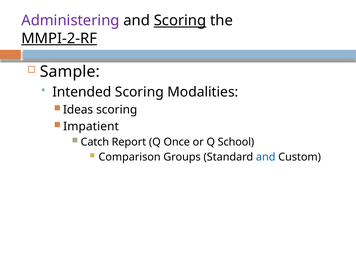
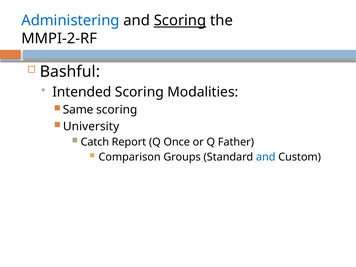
Administering colour: purple -> blue (70, 21)
MMPI-2-RF underline: present -> none (59, 38)
Sample: Sample -> Bashful (70, 72)
Ideas: Ideas -> Same (78, 110)
Impatient: Impatient -> University (91, 127)
School: School -> Father (236, 142)
